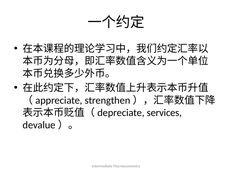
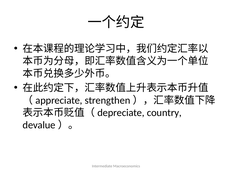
services: services -> country (164, 113)
